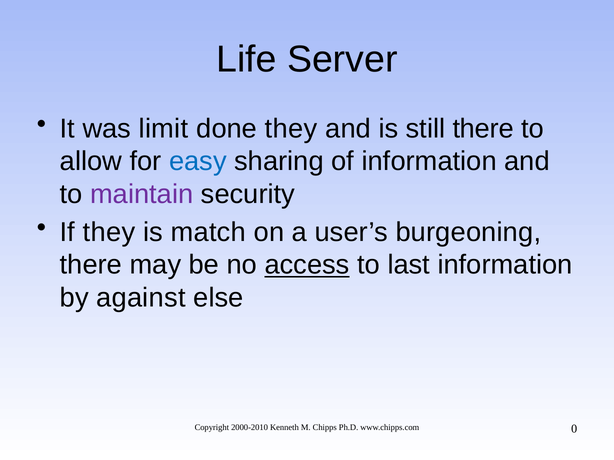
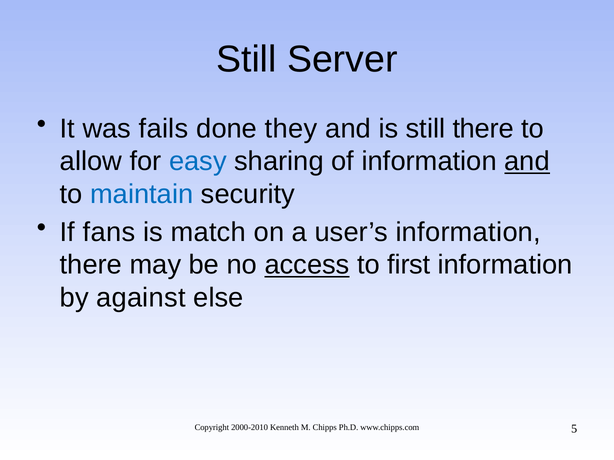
Life: Life -> Still (246, 59)
limit: limit -> fails (164, 129)
and underline: none -> present (527, 162)
maintain colour: purple -> blue (142, 194)
If they: they -> fans (109, 233)
user’s burgeoning: burgeoning -> information (468, 233)
last: last -> first (409, 265)
0: 0 -> 5 (574, 429)
